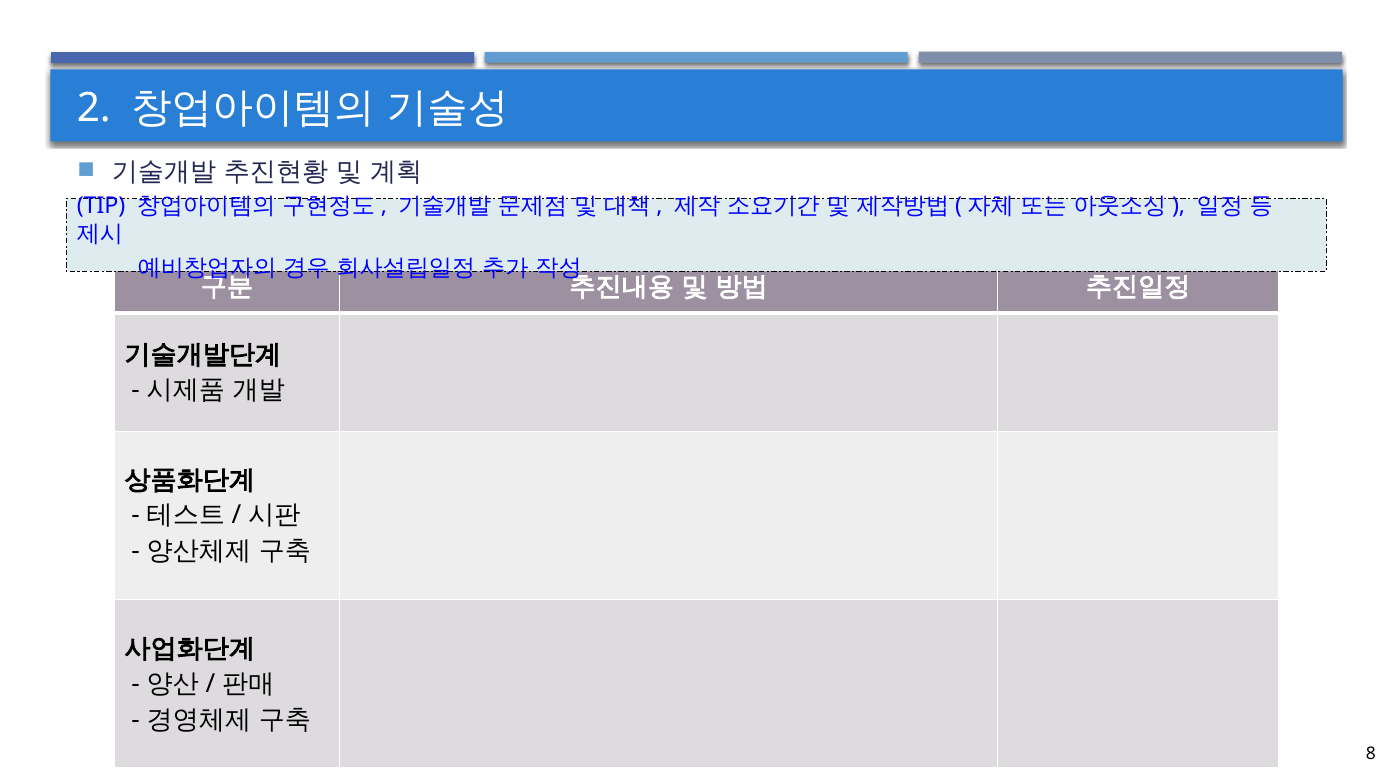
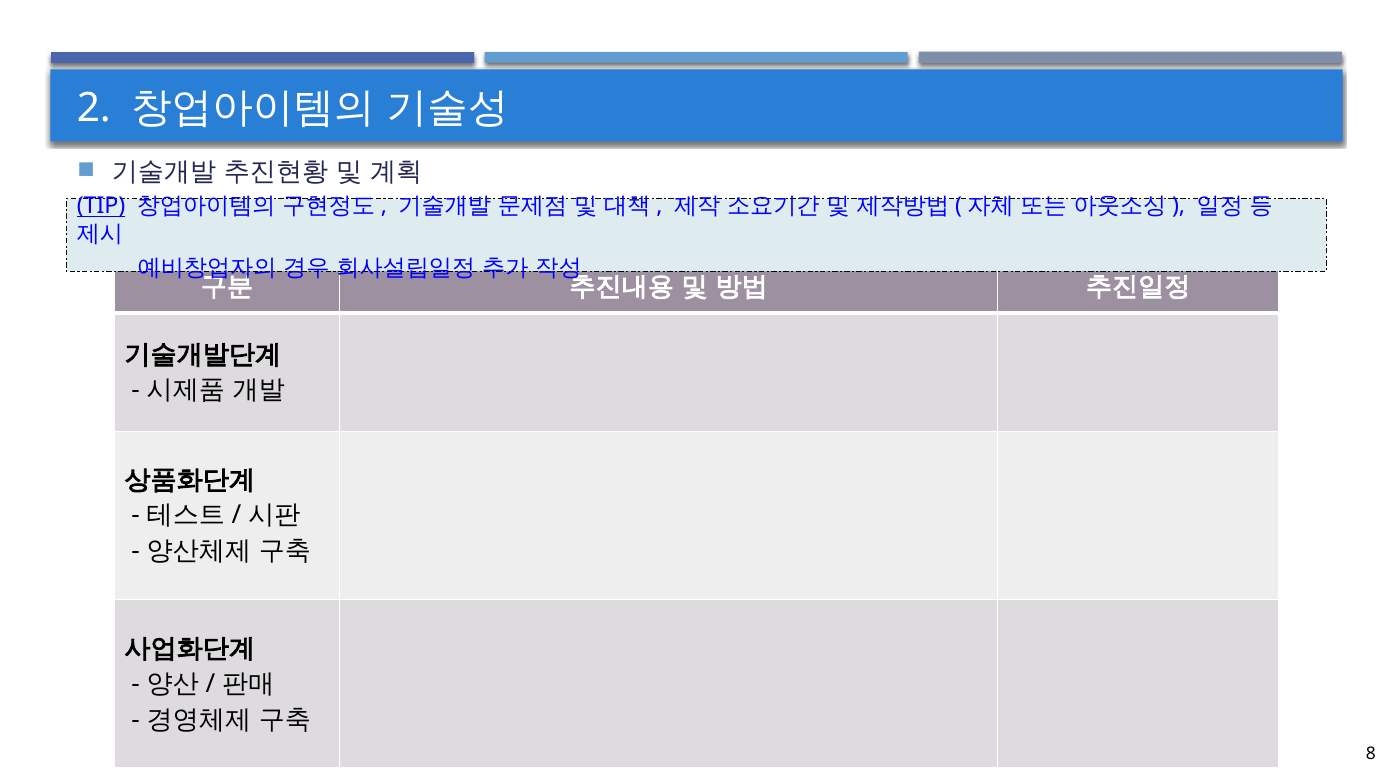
TIP underline: none -> present (101, 206)
